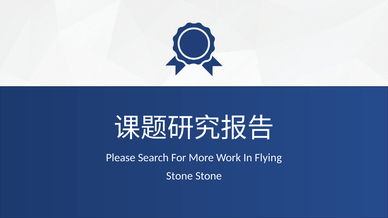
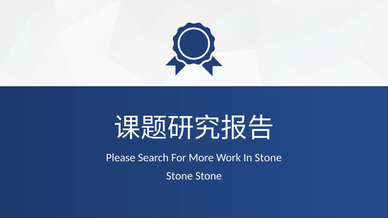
In Flying: Flying -> Stone (268, 158)
